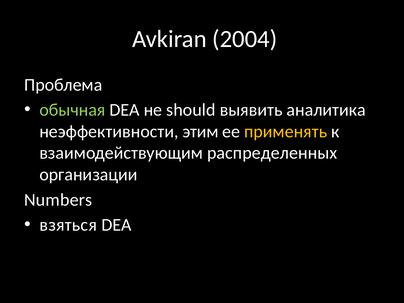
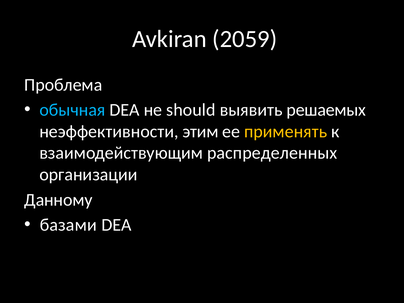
2004: 2004 -> 2059 (245, 39)
обычная colour: light green -> light blue (72, 110)
аналитика: аналитика -> решаемых (326, 110)
Numbers: Numbers -> Данному (58, 200)
взяться: взяться -> базами (68, 225)
